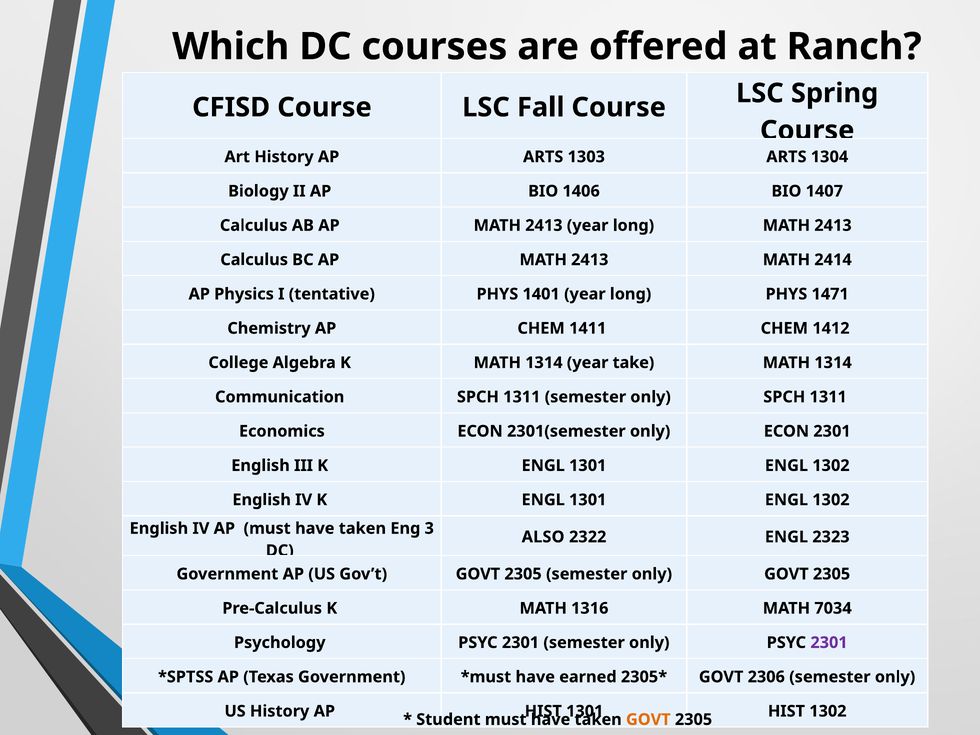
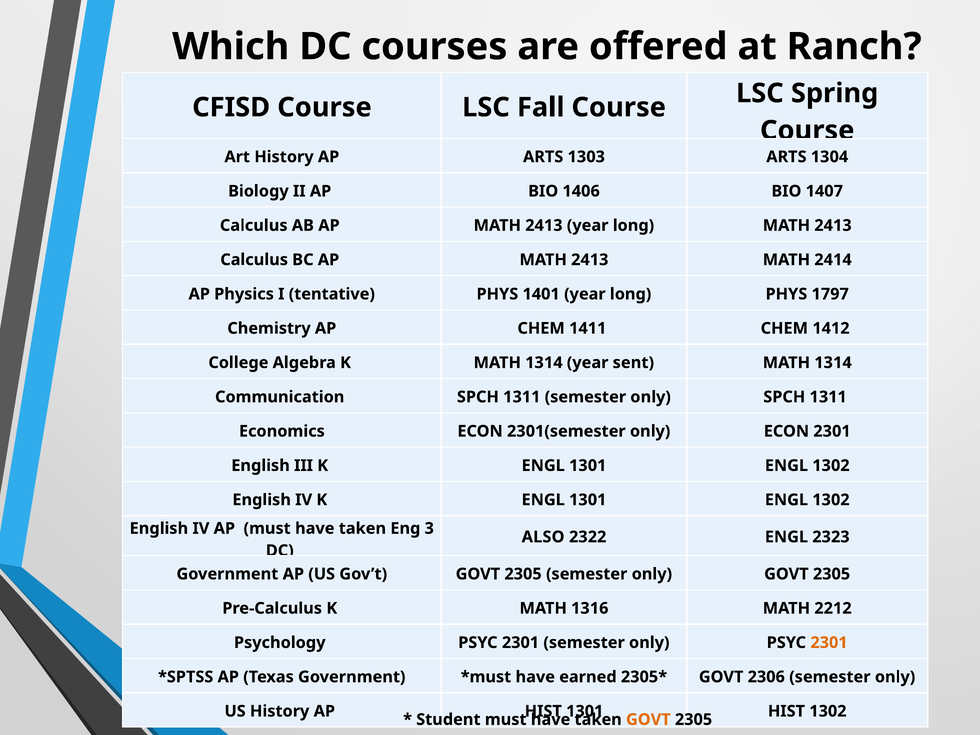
1471: 1471 -> 1797 (830, 294)
take: take -> sent (633, 363)
7034: 7034 -> 2212 (833, 608)
2301 colour: purple -> orange (829, 643)
